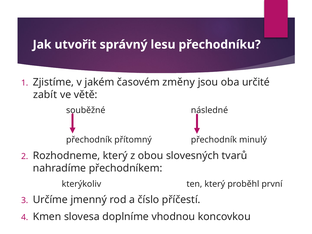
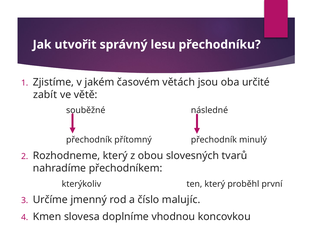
změny: změny -> větách (179, 82)
příčestí: příčestí -> malujíc (181, 200)
